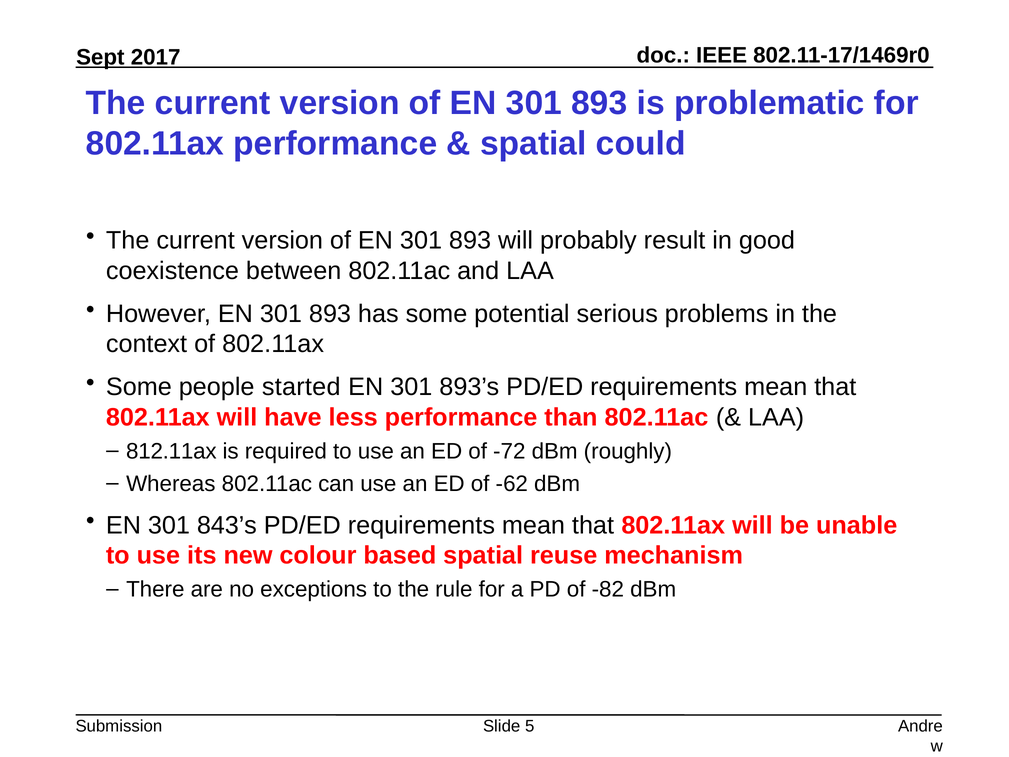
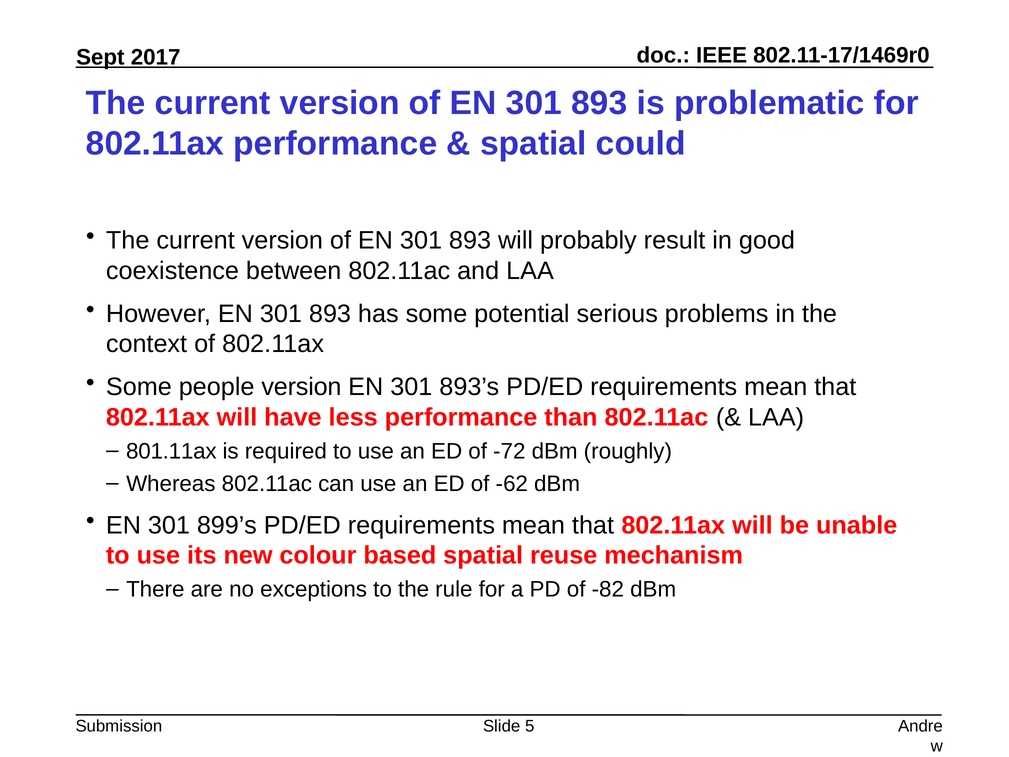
people started: started -> version (301, 387)
812.11ax: 812.11ax -> 801.11ax (171, 451)
843’s: 843’s -> 899’s (227, 525)
